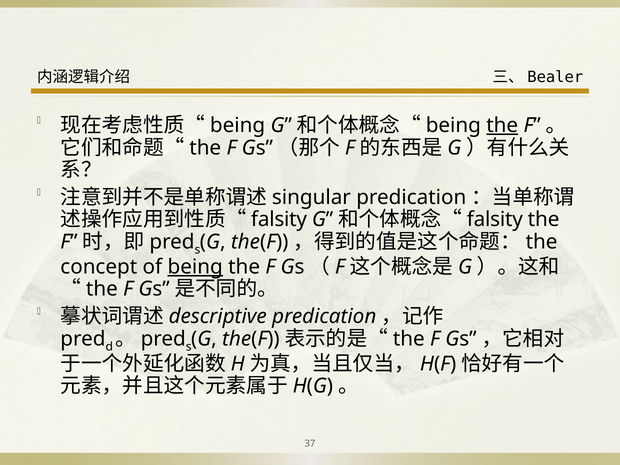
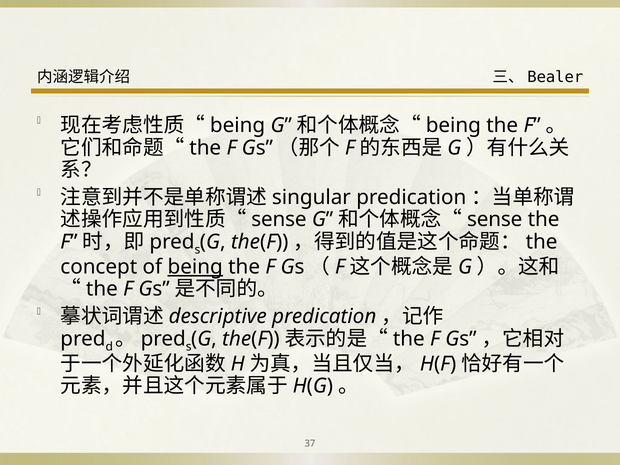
the underline: present -> none (502, 125)
falsity: falsity -> sense (279, 220)
falsity: falsity -> sense (495, 220)
